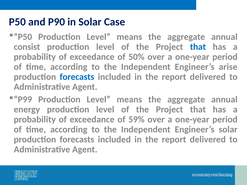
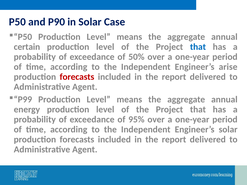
consist: consist -> certain (27, 47)
forecasts colour: blue -> red (77, 77)
59%: 59% -> 95% (136, 120)
